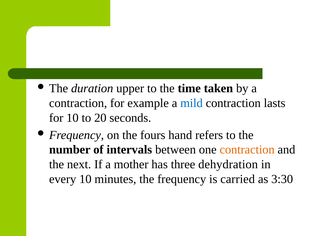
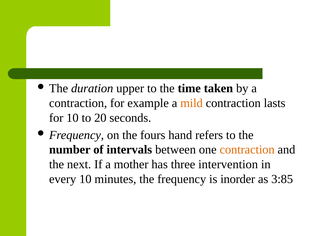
mild colour: blue -> orange (192, 103)
dehydration: dehydration -> intervention (228, 165)
carried: carried -> inorder (238, 179)
3:30: 3:30 -> 3:85 (282, 179)
